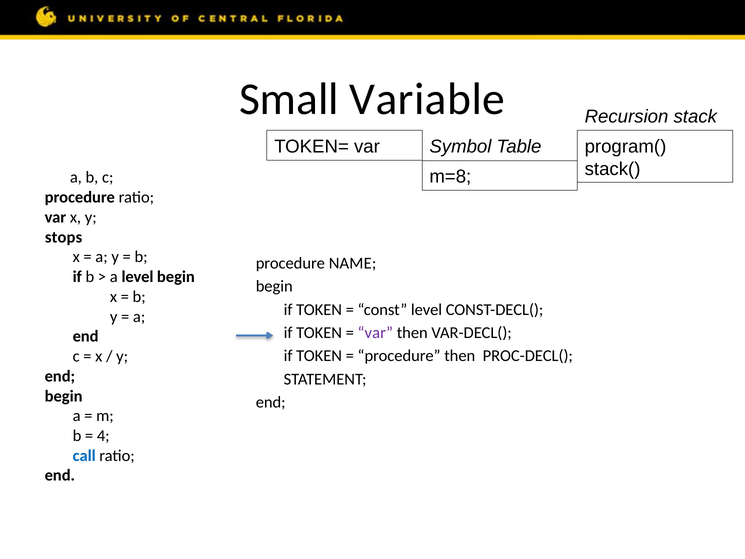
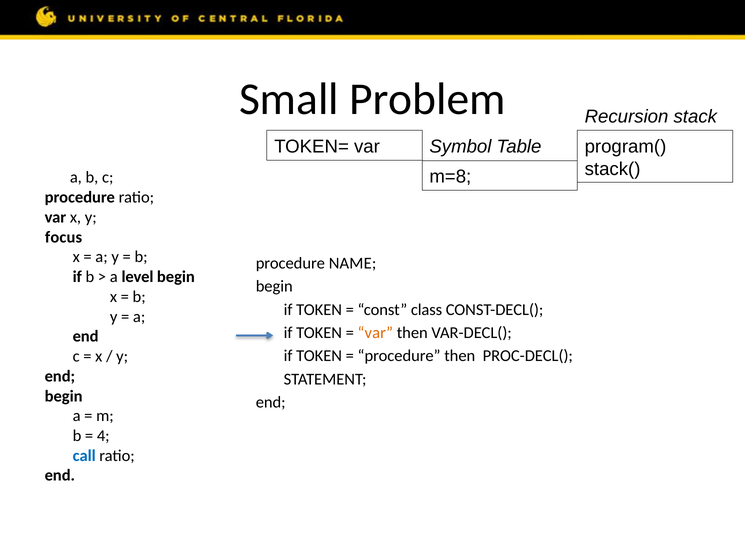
Variable: Variable -> Problem (427, 99)
stops: stops -> focus (64, 237)
const level: level -> class (427, 309)
var colour: purple -> orange (375, 333)
